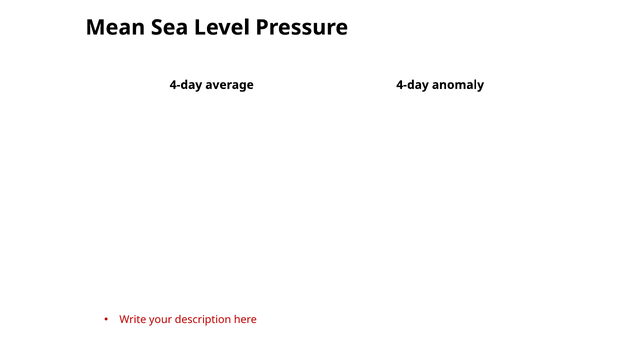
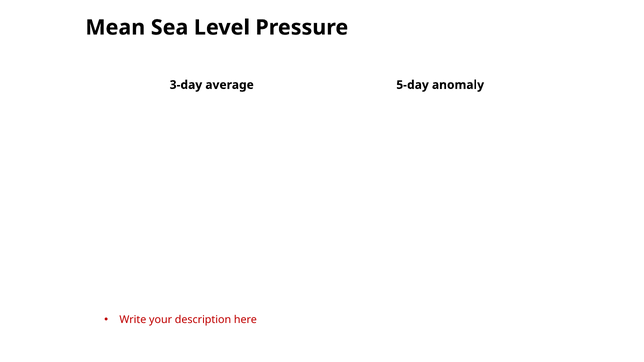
4-day: 4-day -> 3-day (186, 85)
average 4-day: 4-day -> 5-day (413, 85)
